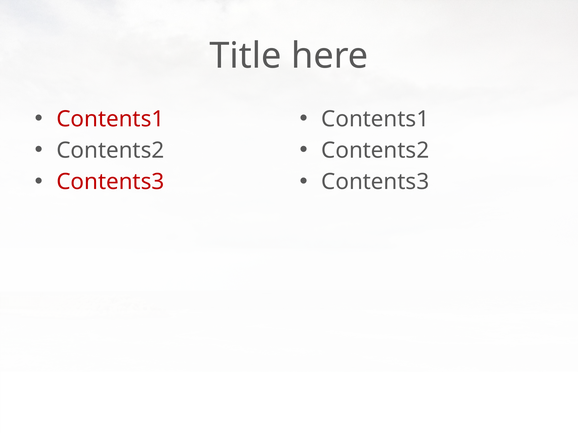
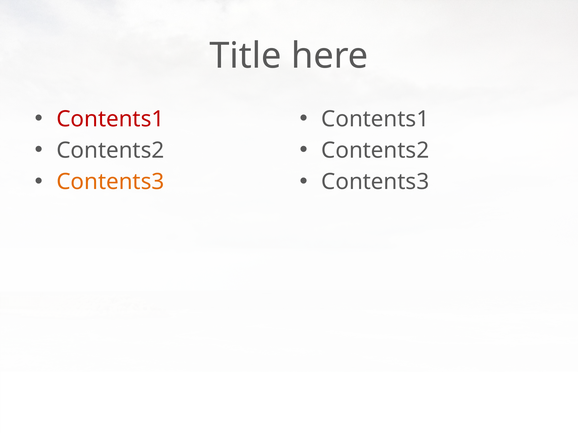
Contents3 colour: red -> orange (110, 182)
